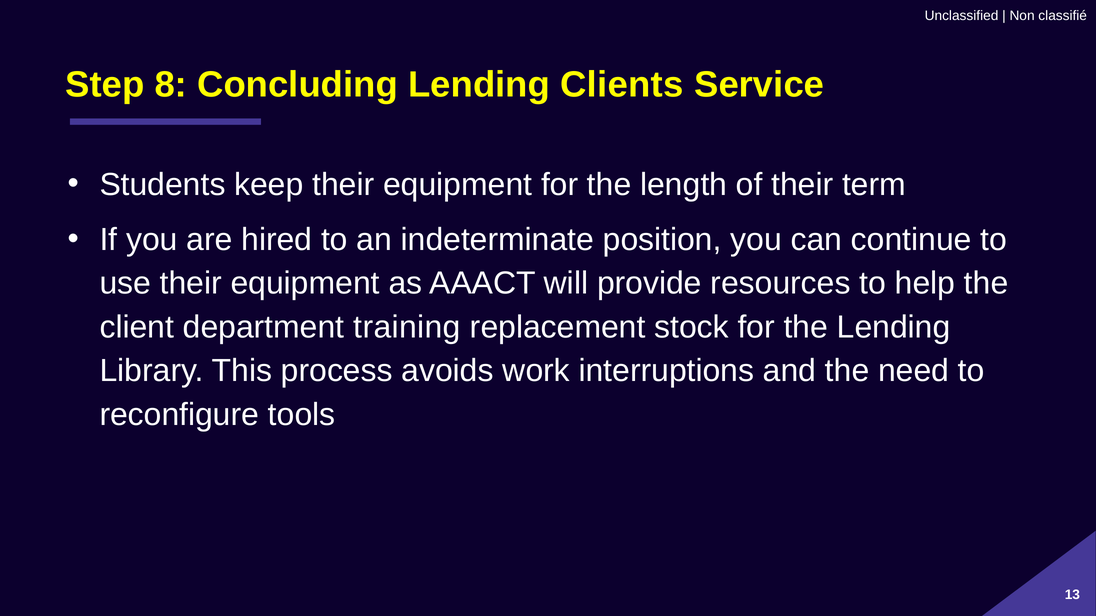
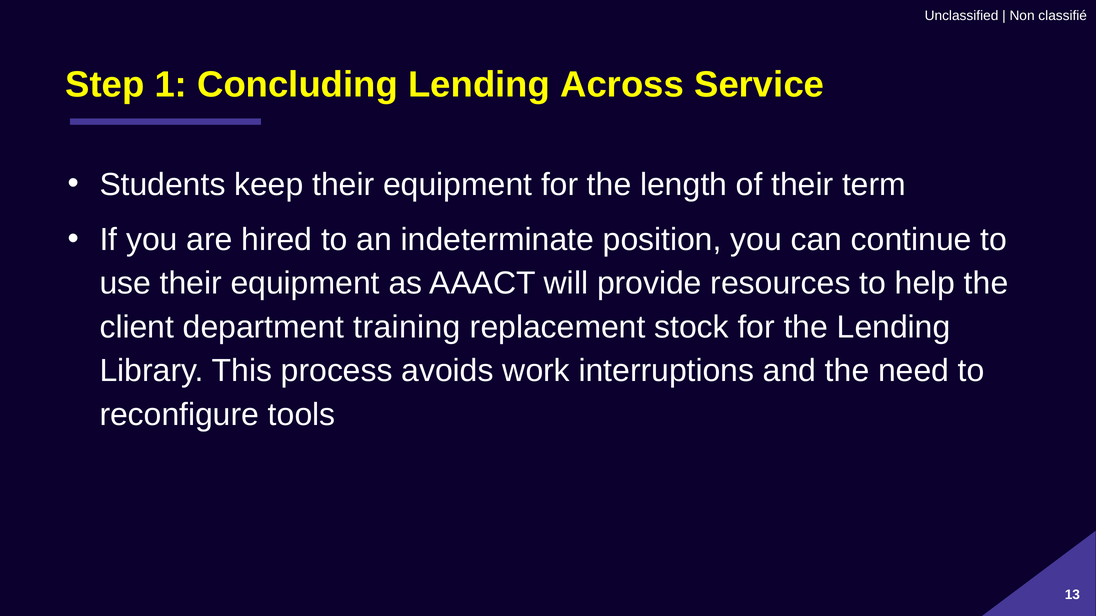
8: 8 -> 1 (171, 85)
Clients: Clients -> Across (622, 85)
